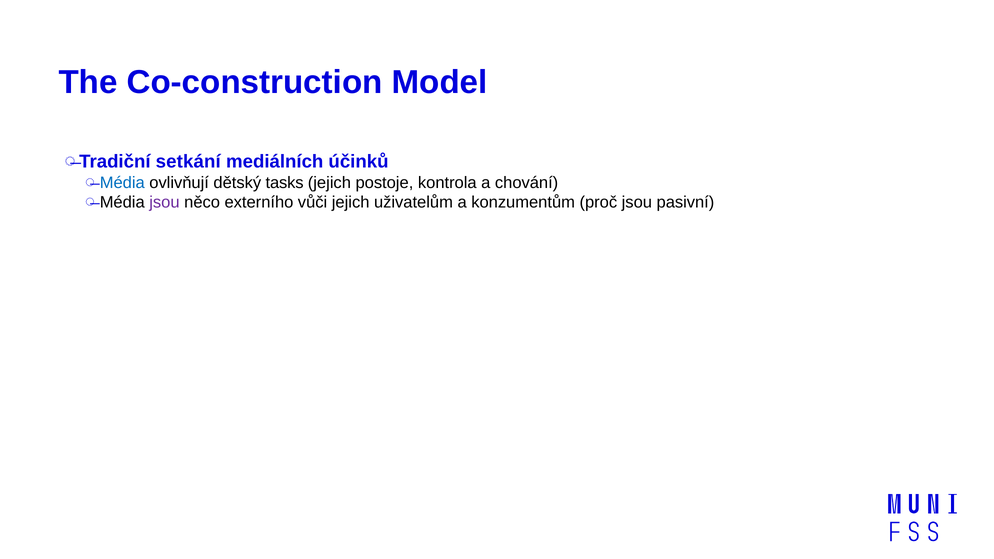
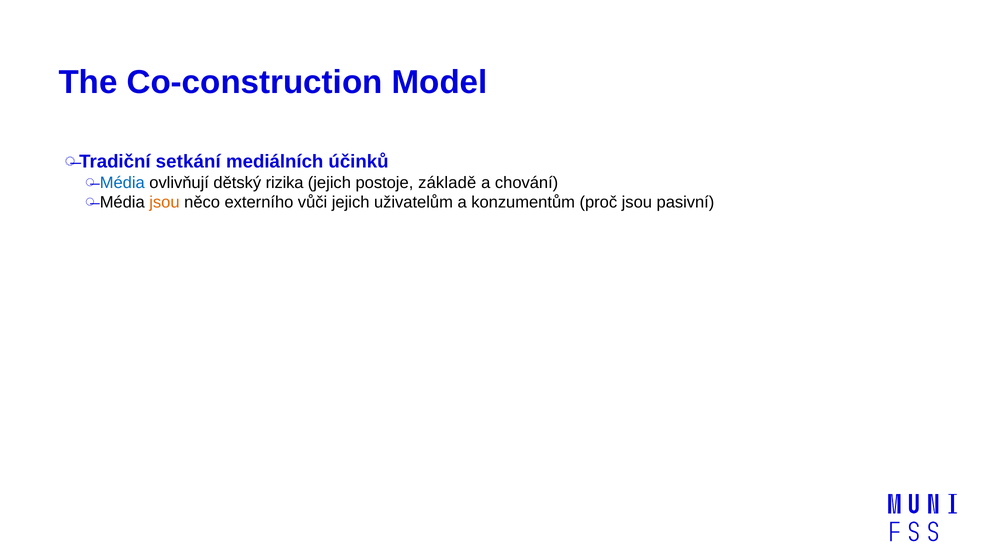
tasks: tasks -> rizika (285, 183)
kontrola: kontrola -> základě (447, 183)
jsou colour: purple -> orange (164, 202)
